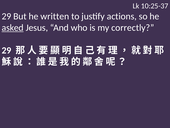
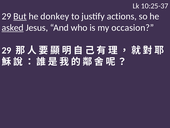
But underline: none -> present (20, 16)
written: written -> donkey (55, 16)
correctly: correctly -> occasion (133, 28)
